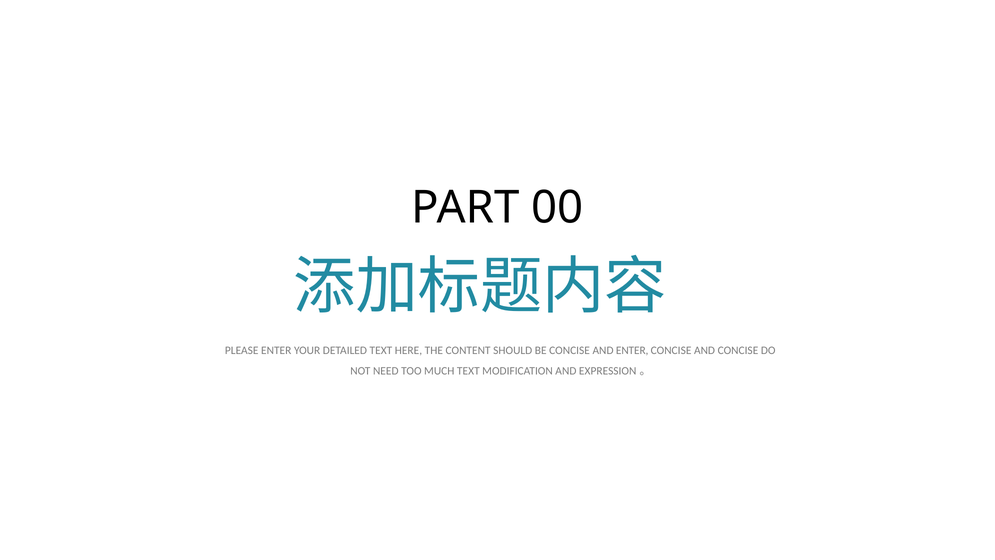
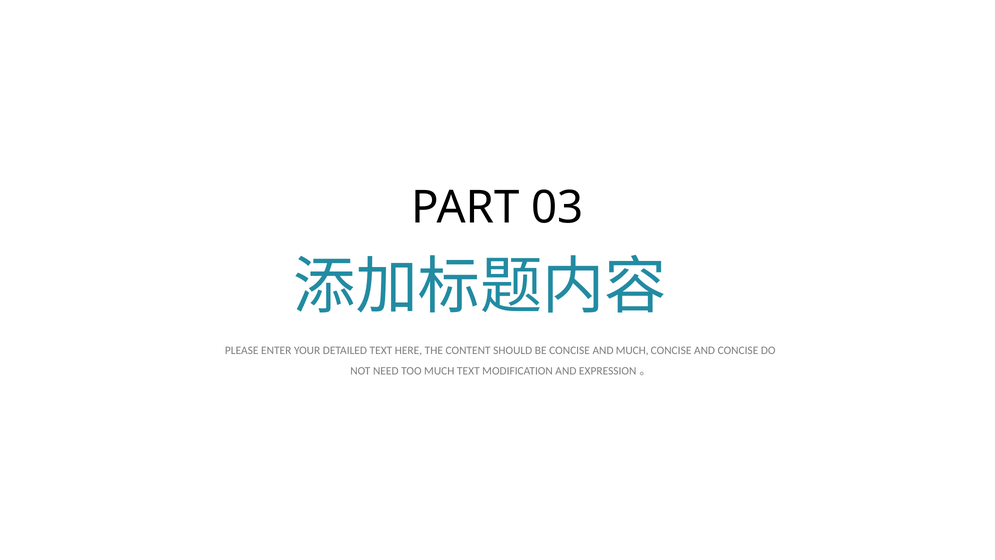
00: 00 -> 03 (557, 208)
AND ENTER: ENTER -> MUCH (632, 350)
